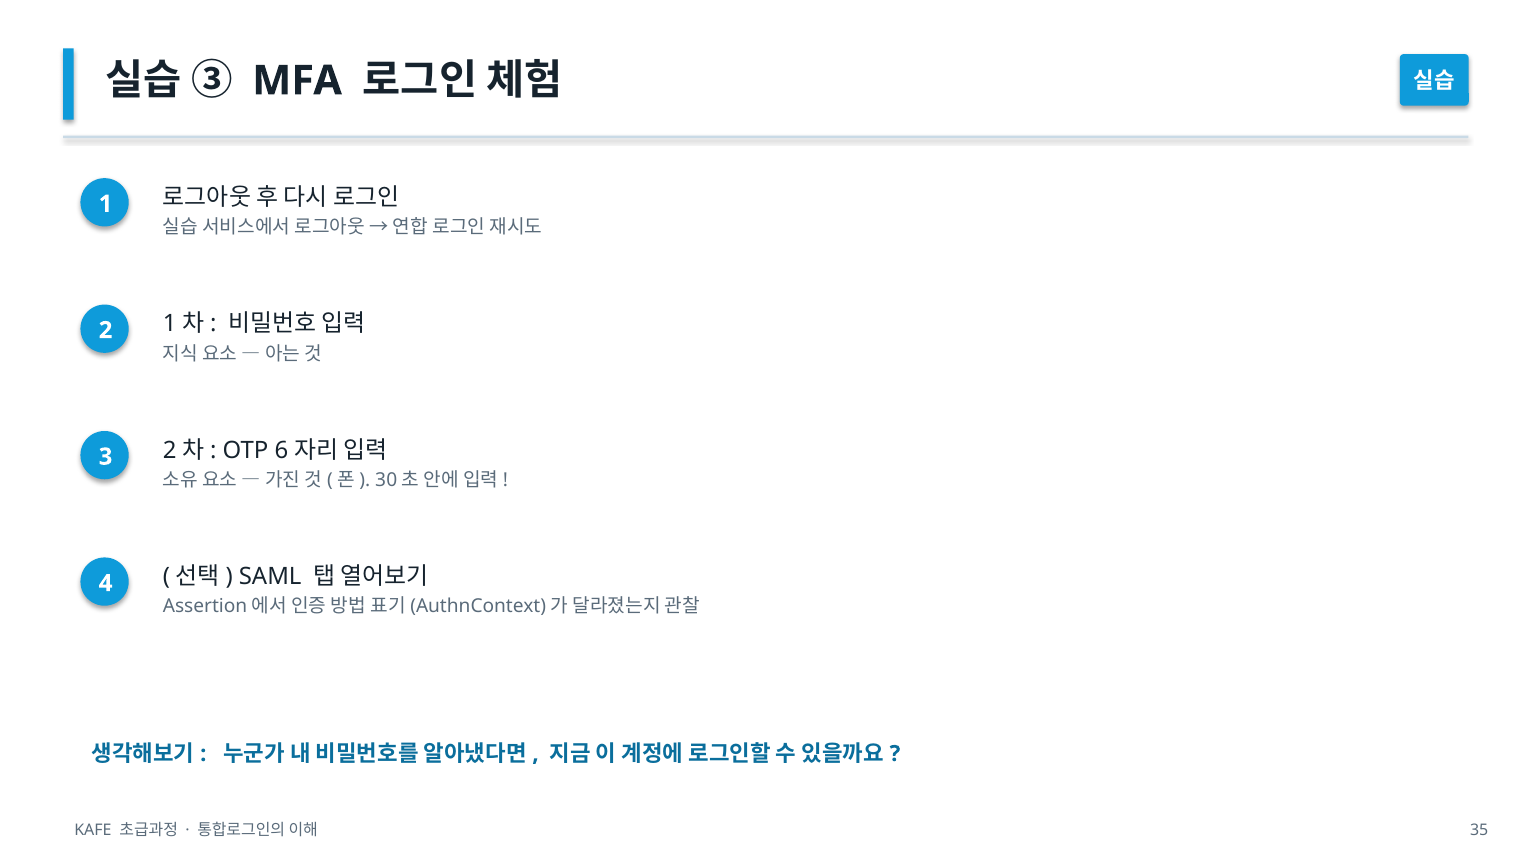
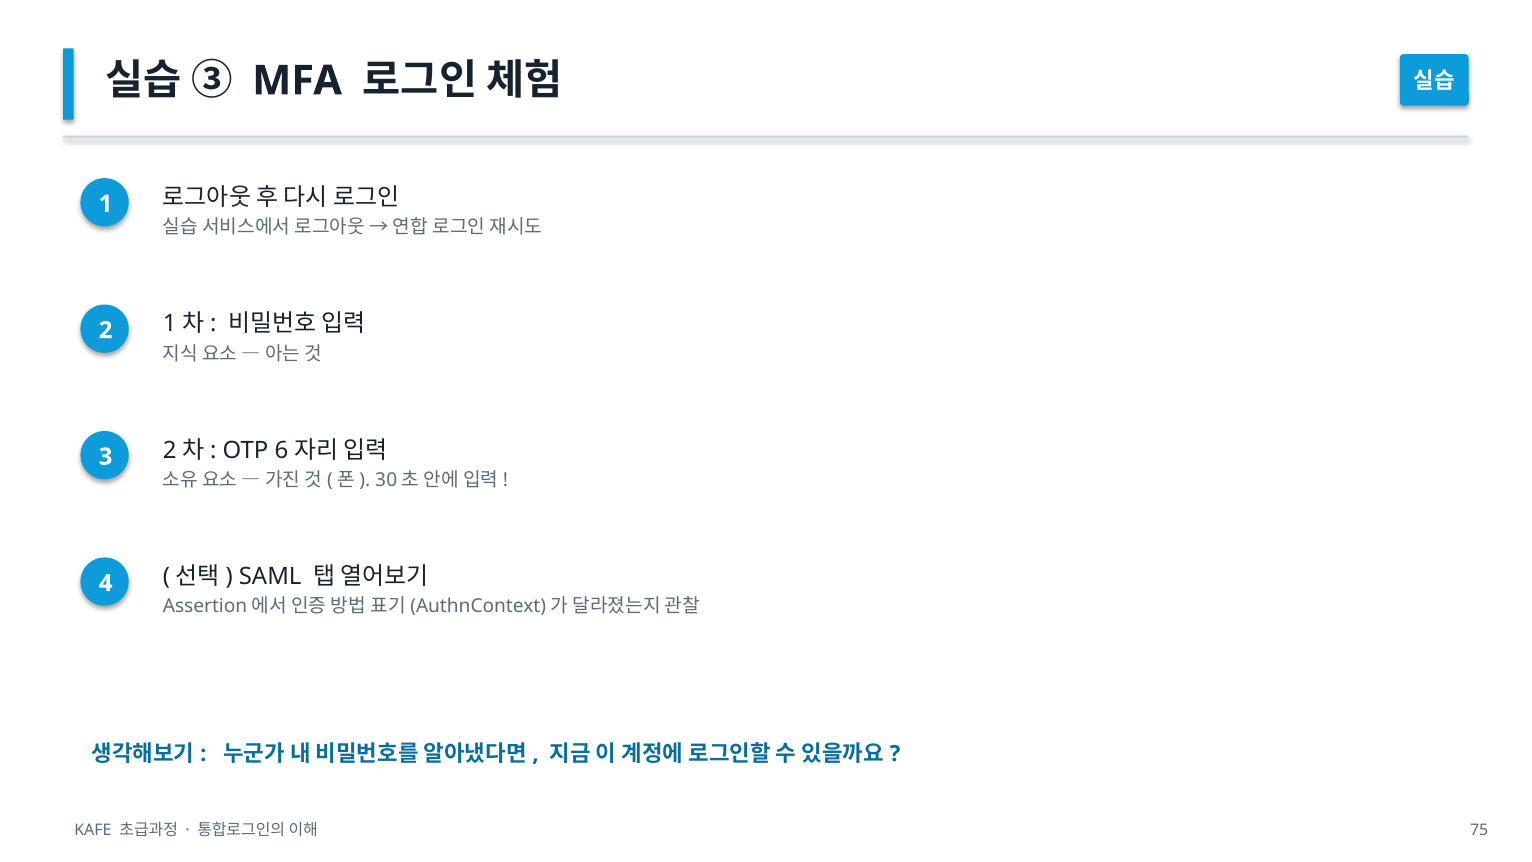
35: 35 -> 75 (1479, 830)
